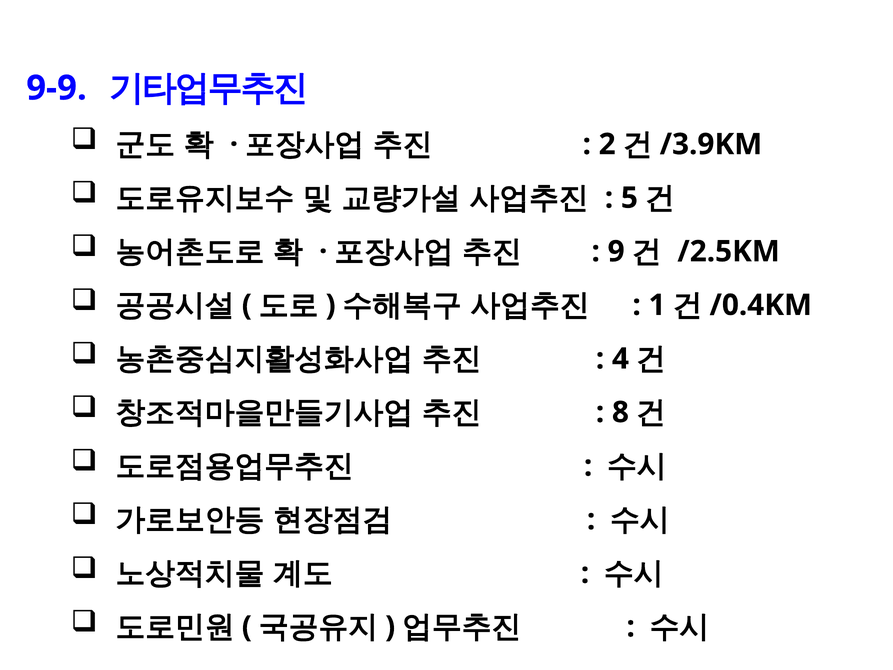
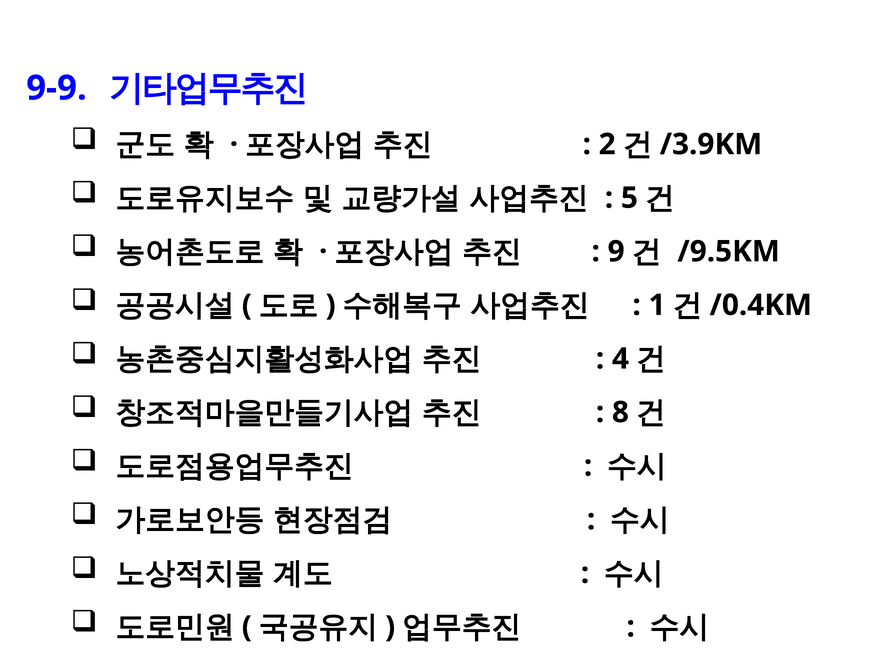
/2.5KM: /2.5KM -> /9.5KM (729, 251)
